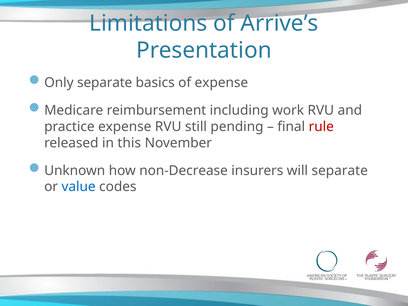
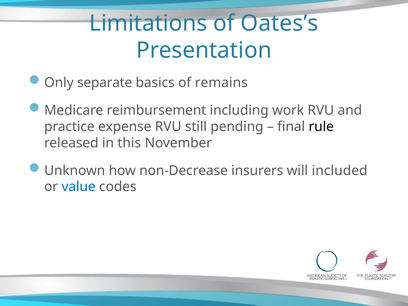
Arrive’s: Arrive’s -> Oates’s (279, 23)
of expense: expense -> remains (221, 83)
rule colour: red -> black (321, 127)
will separate: separate -> included (340, 171)
